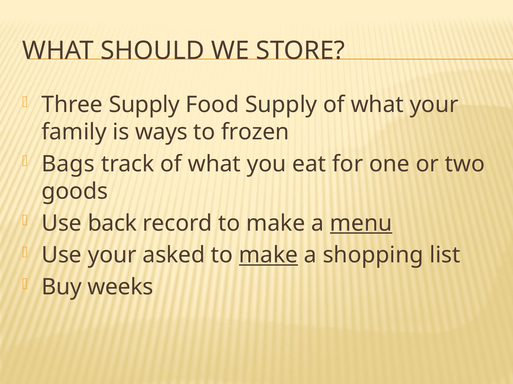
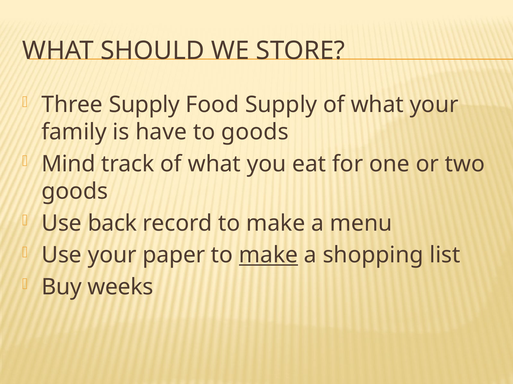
ways: ways -> have (161, 132)
to frozen: frozen -> goods (255, 132)
Bags: Bags -> Mind (68, 164)
menu underline: present -> none (361, 224)
asked: asked -> paper (174, 256)
